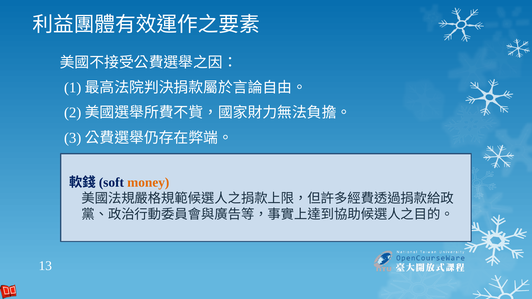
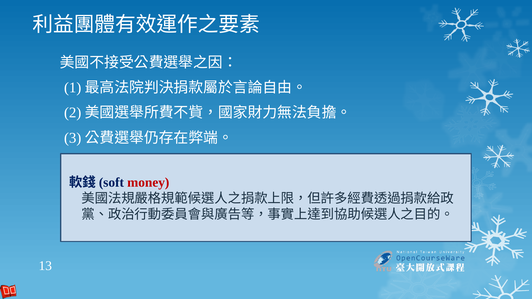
money colour: orange -> red (148, 183)
